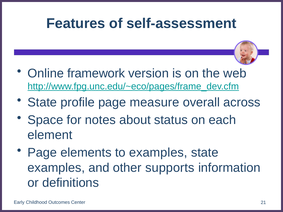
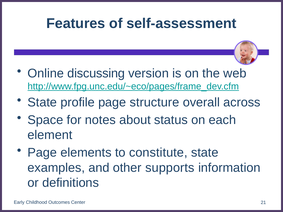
framework: framework -> discussing (96, 74)
measure: measure -> structure (154, 102)
to examples: examples -> constitute (158, 153)
